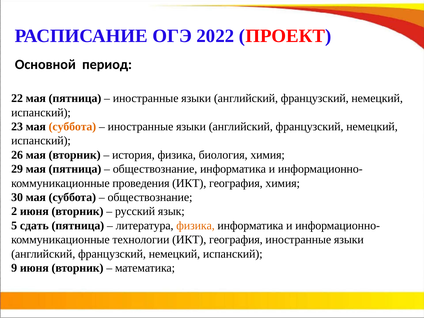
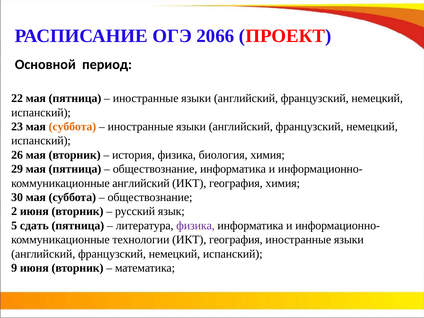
2022: 2022 -> 2066 (215, 36)
проведения: проведения -> английский (141, 183)
физика colour: orange -> purple (196, 226)
